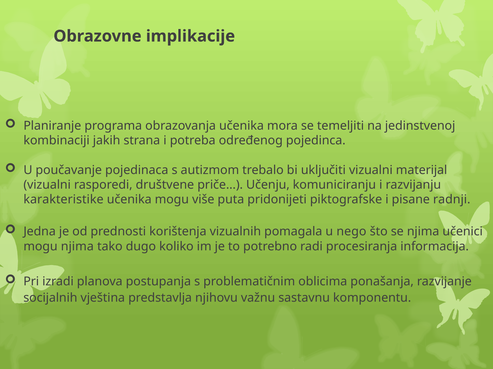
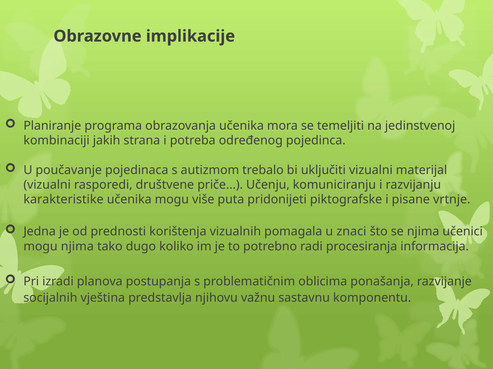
radnji: radnji -> vrtnje (452, 200)
nego: nego -> znaci (351, 232)
